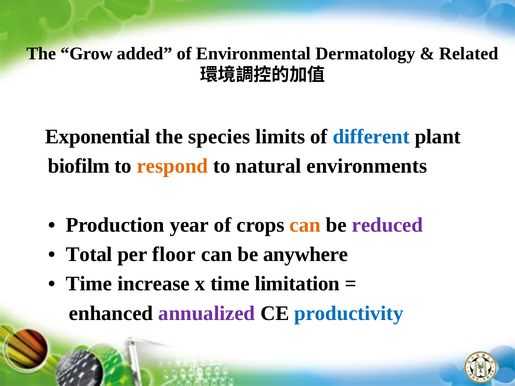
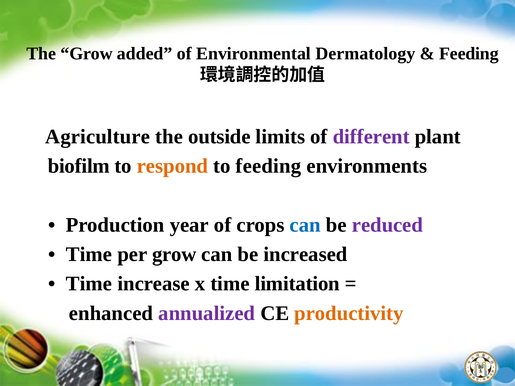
Related: Related -> Feeding (469, 54)
Exponential: Exponential -> Agriculture (98, 137)
species: species -> outside (219, 137)
different colour: blue -> purple (371, 137)
to natural: natural -> feeding (268, 166)
can colour: orange -> blue (305, 225)
Total: Total -> Time (89, 255)
per floor: floor -> grow (174, 255)
anywhere: anywhere -> increased (305, 255)
productivity colour: blue -> orange (349, 313)
